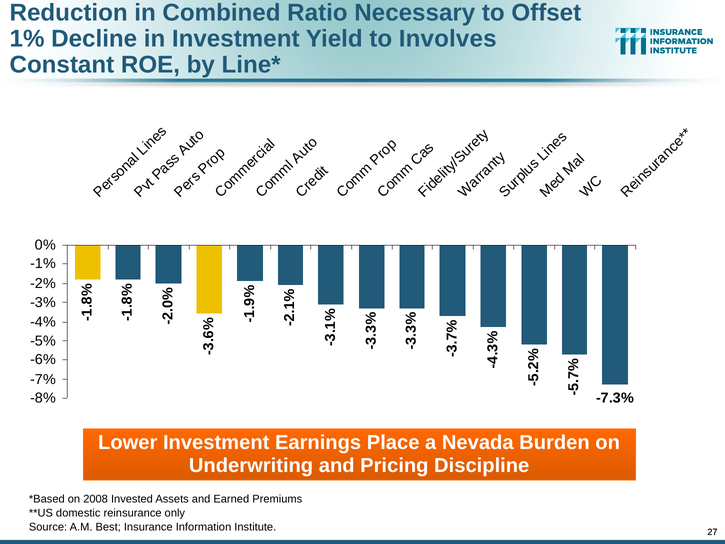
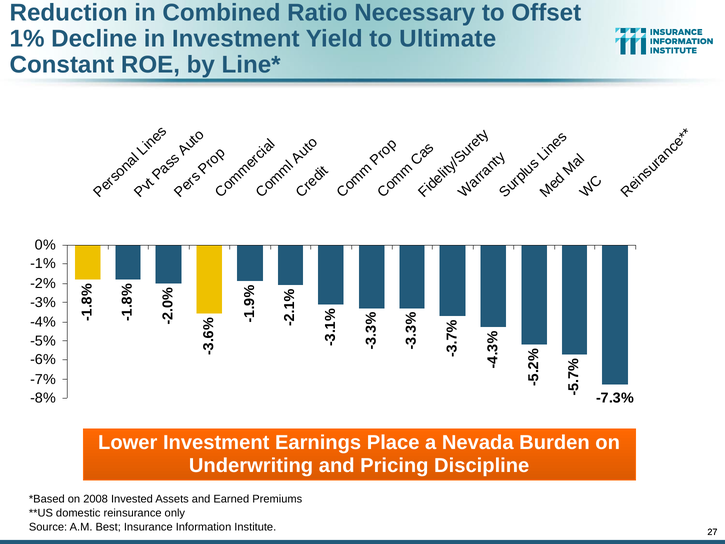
Involves: Involves -> Ultimate (448, 39)
